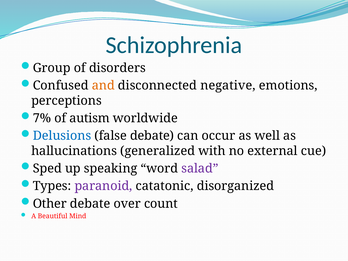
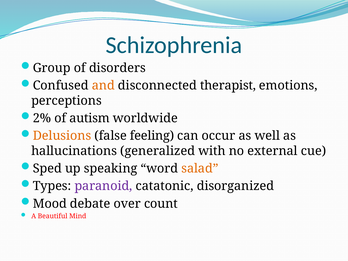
negative: negative -> therapist (228, 86)
7%: 7% -> 2% (42, 118)
Delusions colour: blue -> orange (62, 136)
false debate: debate -> feeling (152, 136)
salad colour: purple -> orange (200, 168)
Other: Other -> Mood (50, 204)
